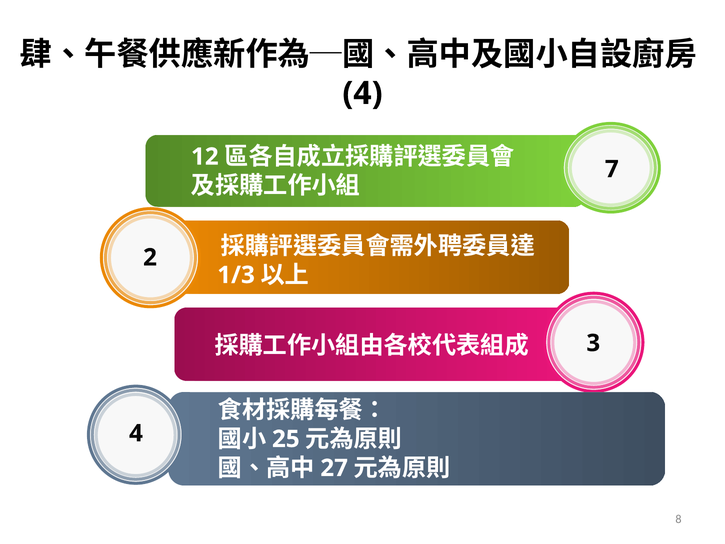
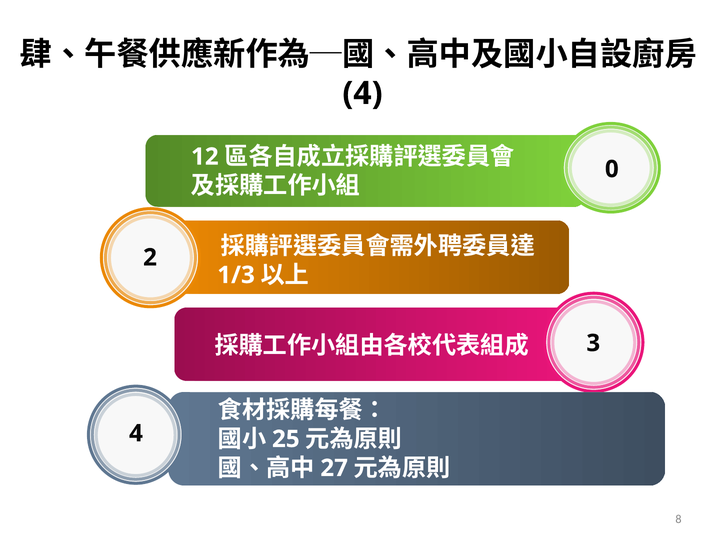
7: 7 -> 0 (612, 169)
